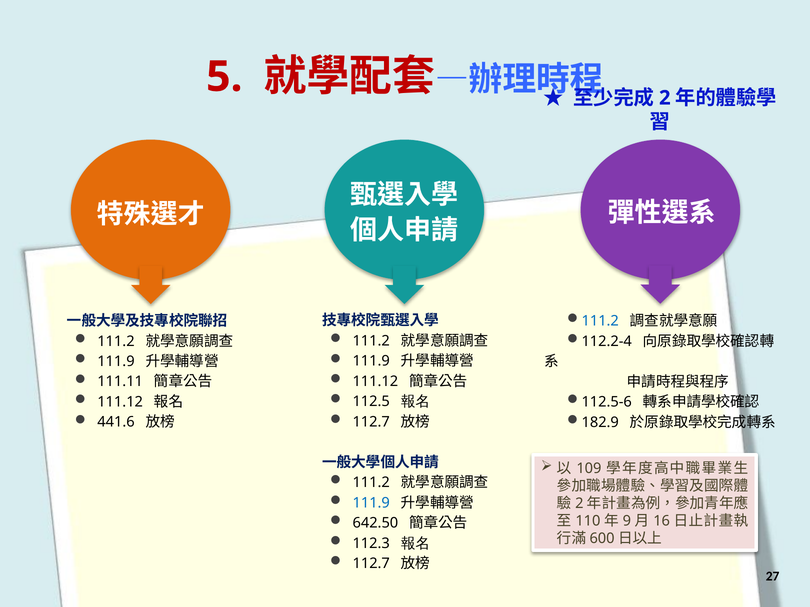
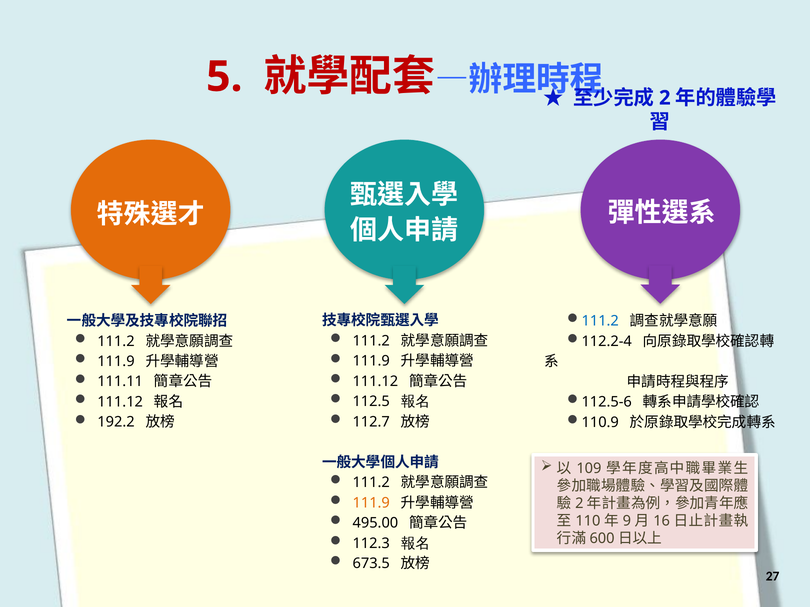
441.6: 441.6 -> 192.2 (116, 422)
182.9: 182.9 -> 110.9 (600, 423)
111.9 colour: blue -> orange (371, 503)
642.50: 642.50 -> 495.00 (375, 523)
112.7: 112.7 -> 673.5 (371, 564)
